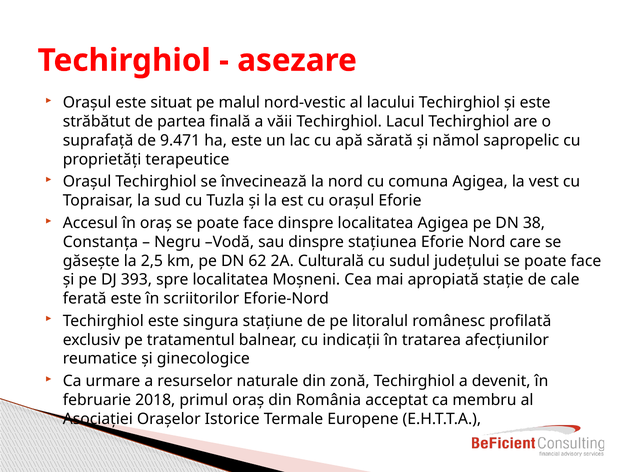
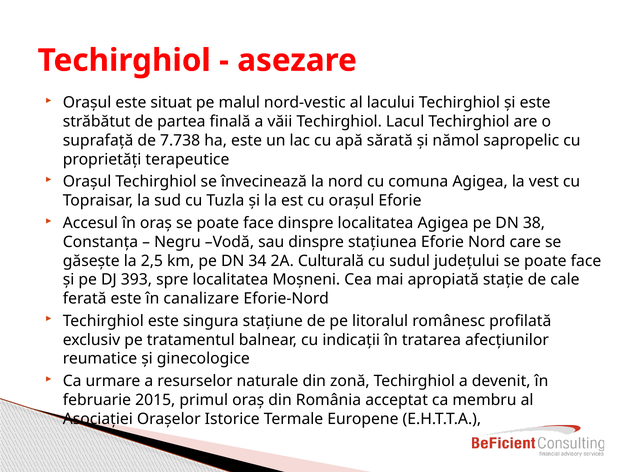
9.471: 9.471 -> 7.738 (180, 140)
62: 62 -> 34 (257, 261)
scriitorilor: scriitorilor -> canalizare (201, 298)
2018: 2018 -> 2015 (155, 400)
